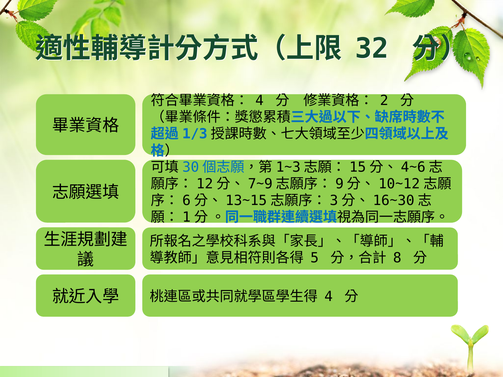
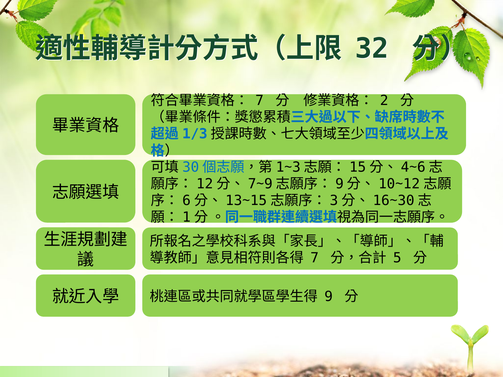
4: 4 -> 7 (260, 101)
5: 5 -> 7 (315, 258)
8: 8 -> 5 (397, 258)
4: 4 -> 9 (329, 297)
